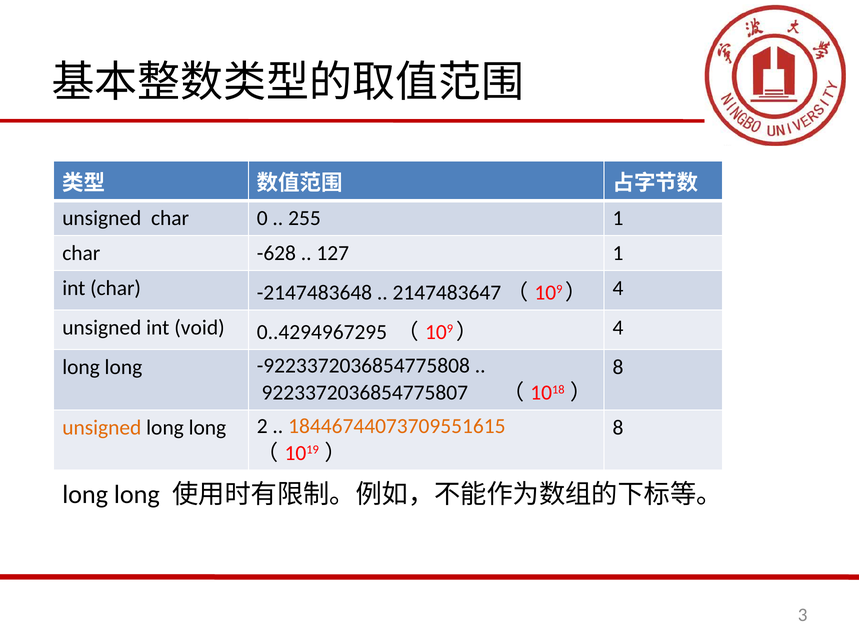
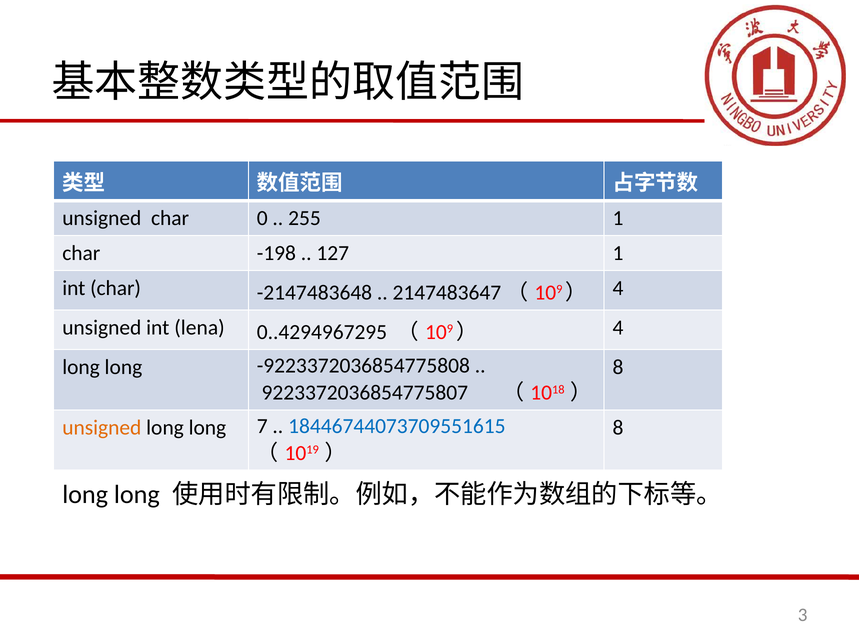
-628: -628 -> -198 (276, 253)
void: void -> lena (199, 328)
2: 2 -> 7 (262, 426)
18446744073709551615 colour: orange -> blue (397, 426)
